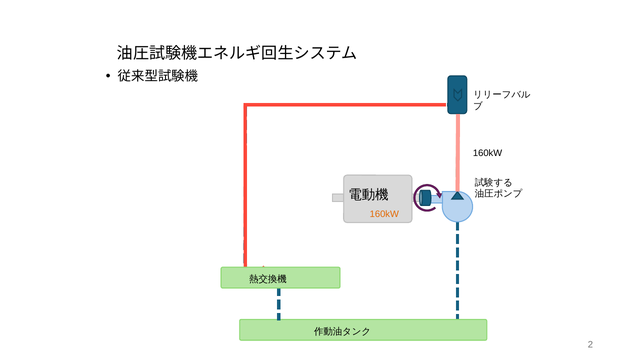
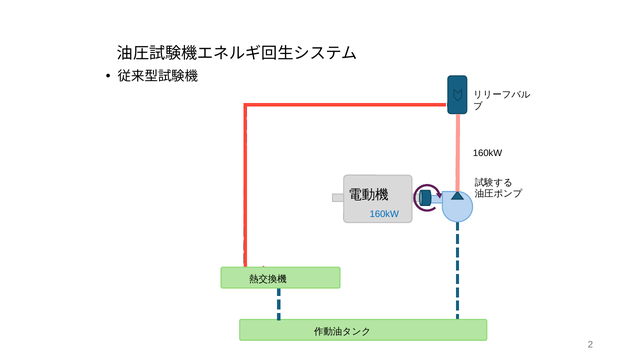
160kW colour: orange -> blue (384, 214)
